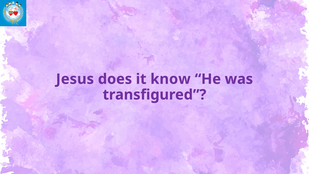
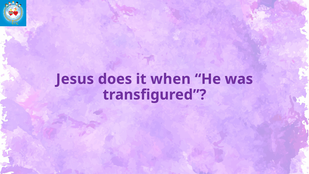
know: know -> when (171, 79)
